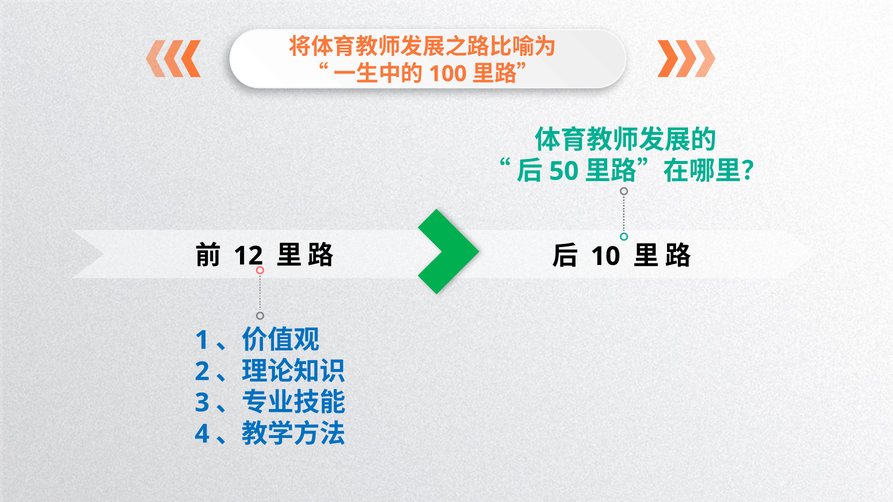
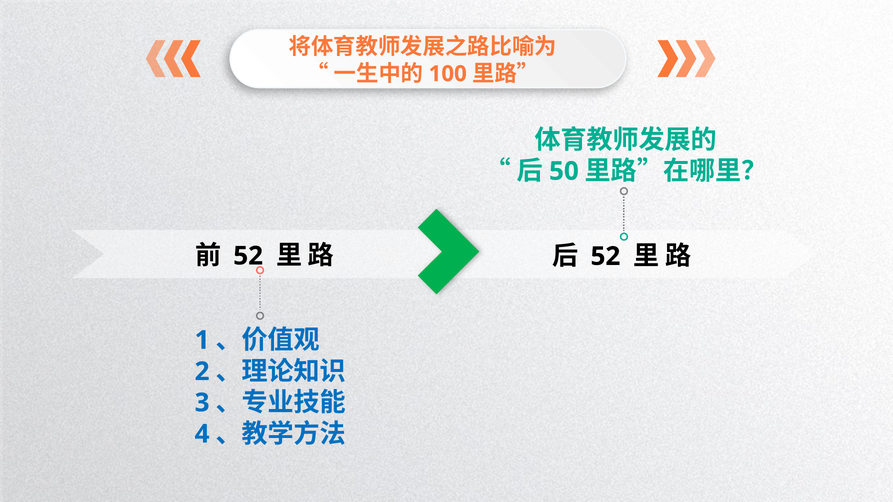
12: 12 -> 52 (248, 256)
10: 10 -> 52 (605, 256)
